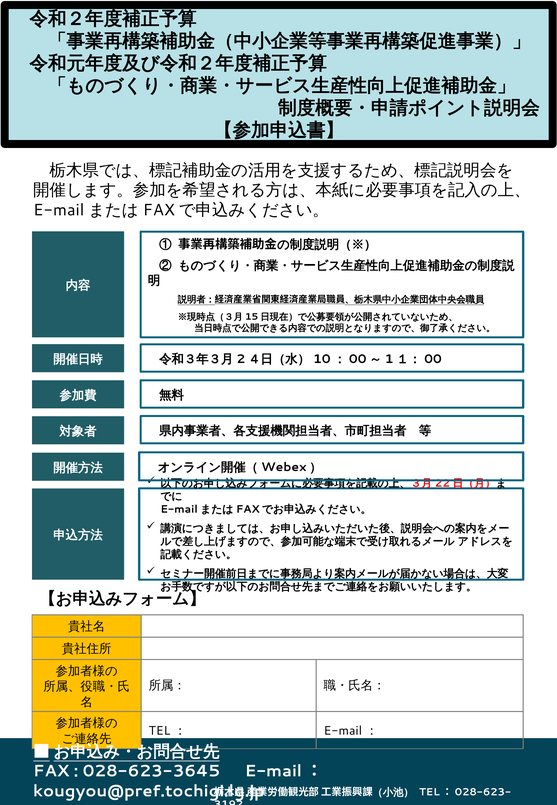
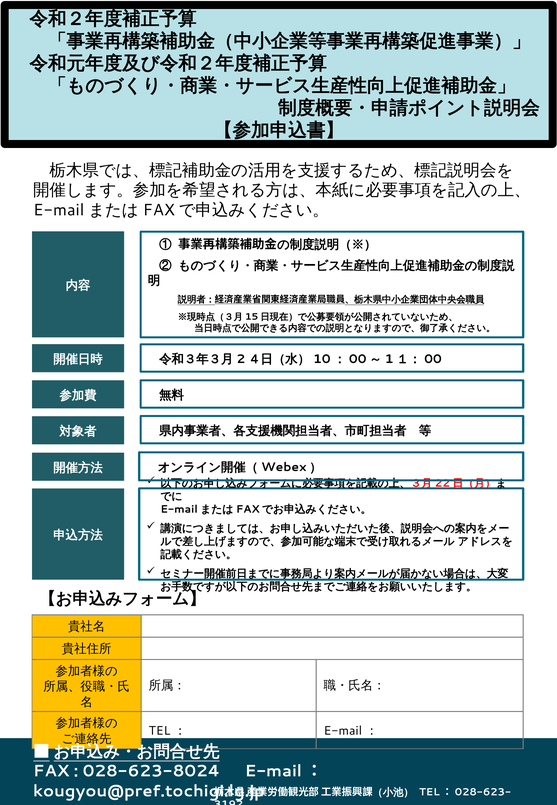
028-623-3645: 028-623-3645 -> 028-623-8024 (152, 771)
